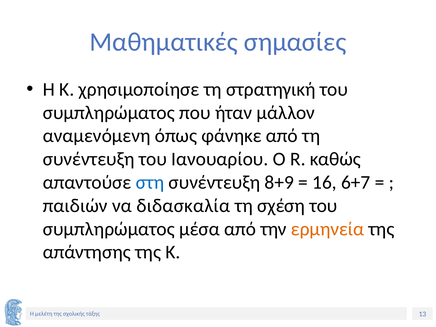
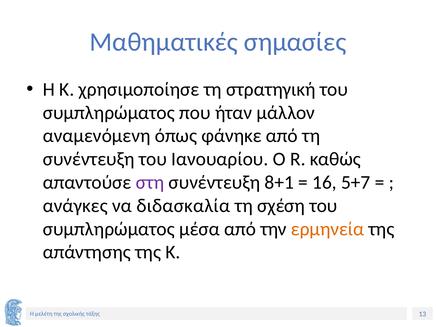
στη colour: blue -> purple (150, 182)
8+9: 8+9 -> 8+1 (279, 182)
6+7: 6+7 -> 5+7 (356, 182)
παιδιών: παιδιών -> ανάγκες (75, 206)
